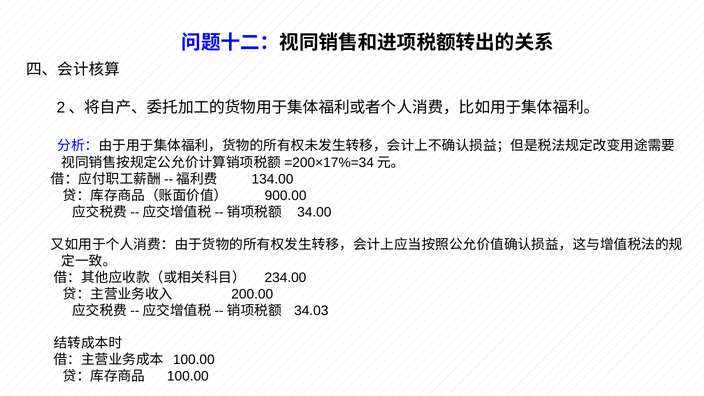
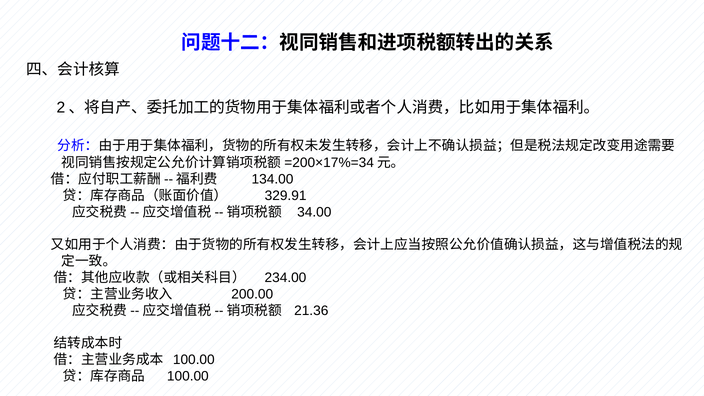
900.00: 900.00 -> 329.91 (286, 196)
34.03: 34.03 -> 21.36 (311, 311)
